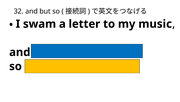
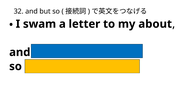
music: music -> about (155, 24)
